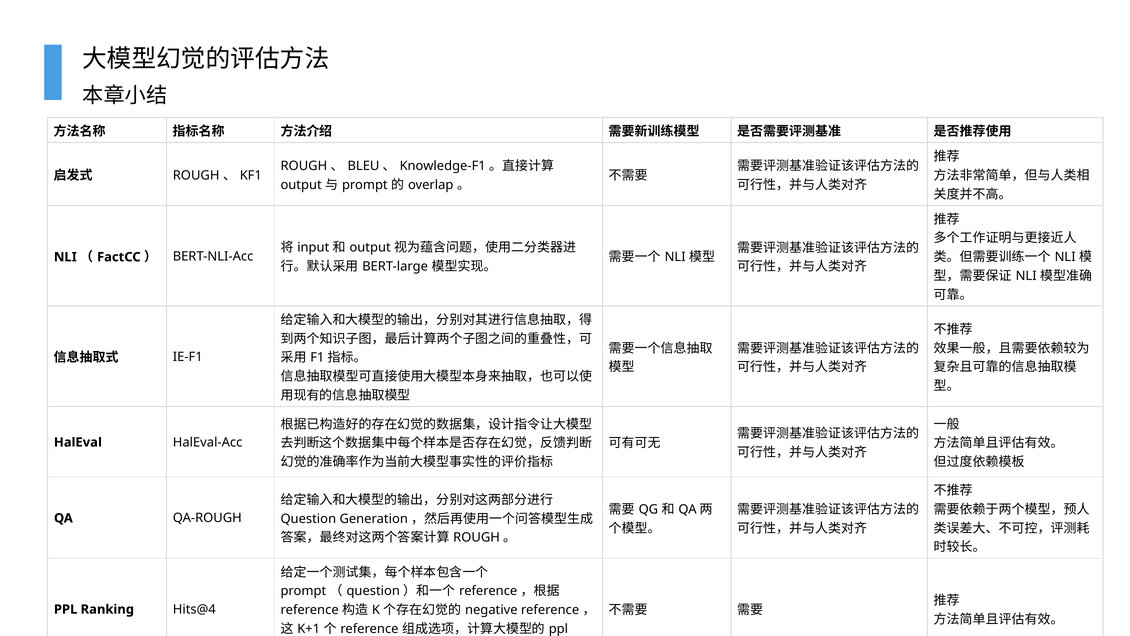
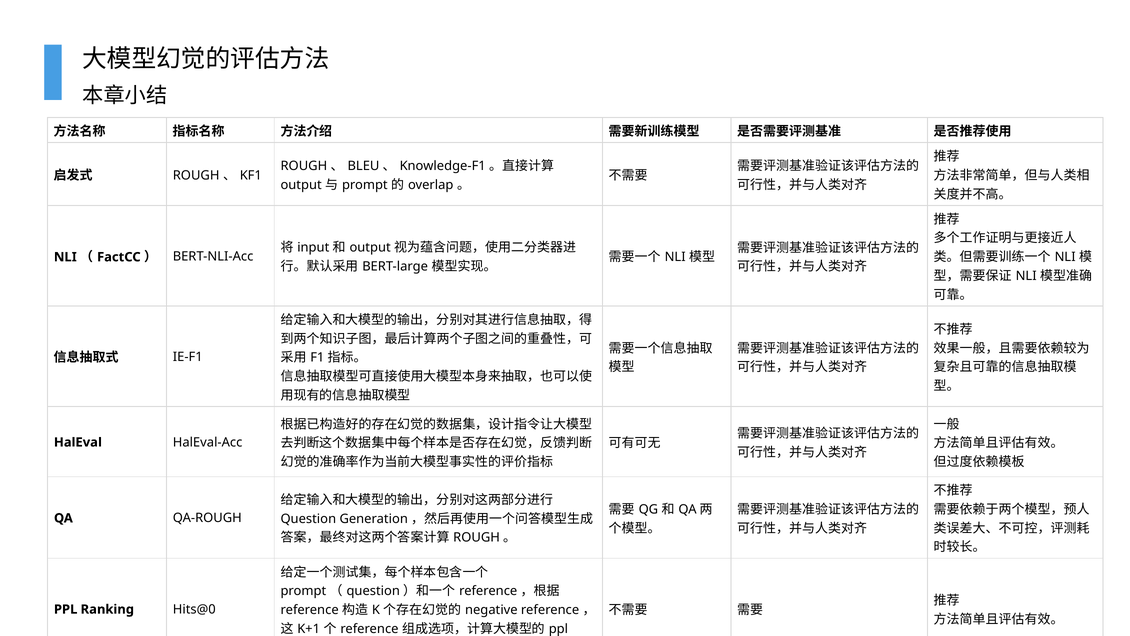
Hits@4: Hits@4 -> Hits@0 (194, 609)
